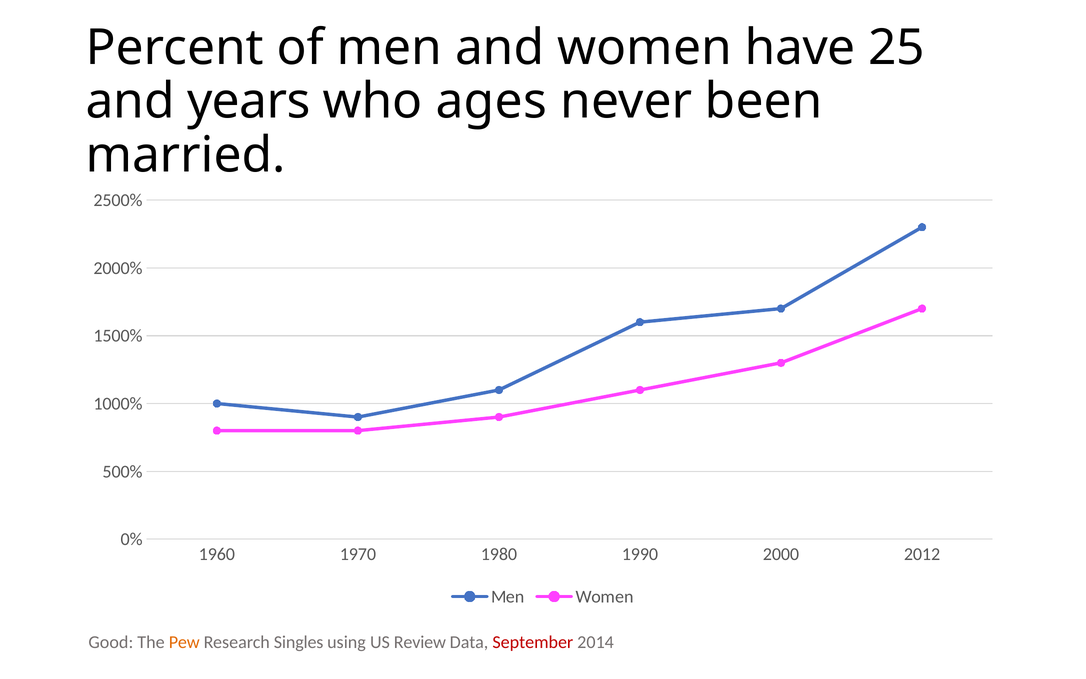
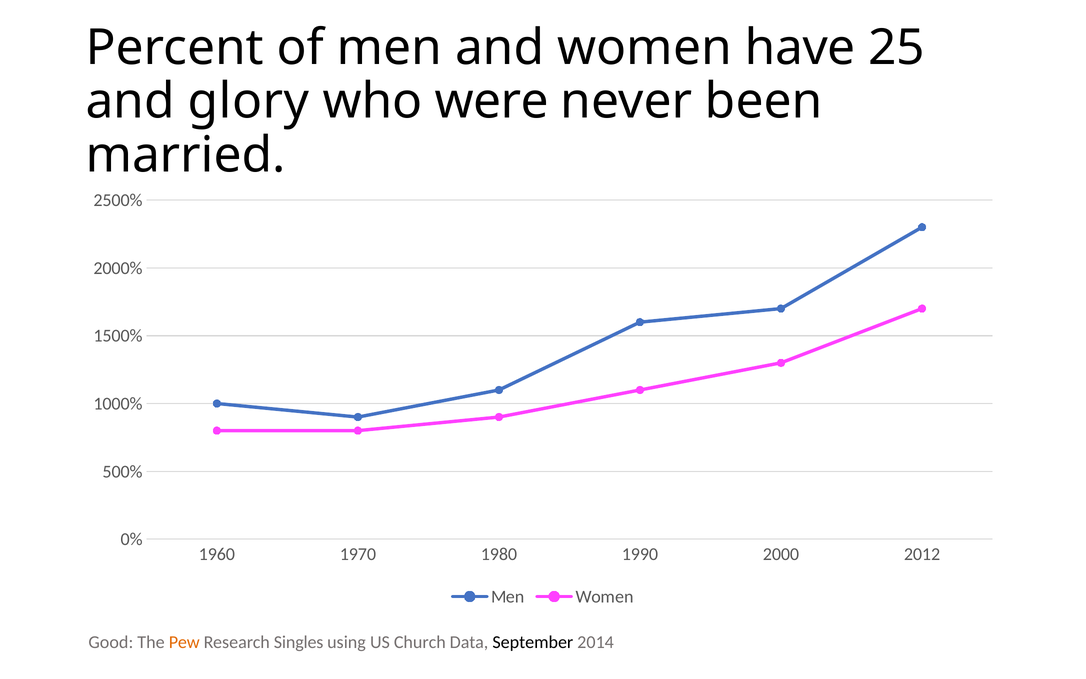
years: years -> glory (248, 101)
ages: ages -> were (492, 101)
Review: Review -> Church (420, 642)
September colour: red -> black (533, 642)
